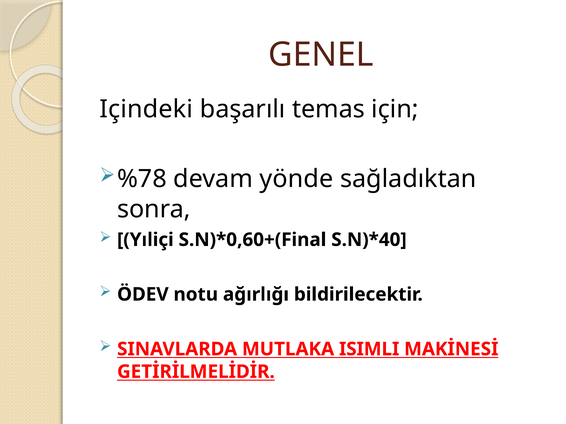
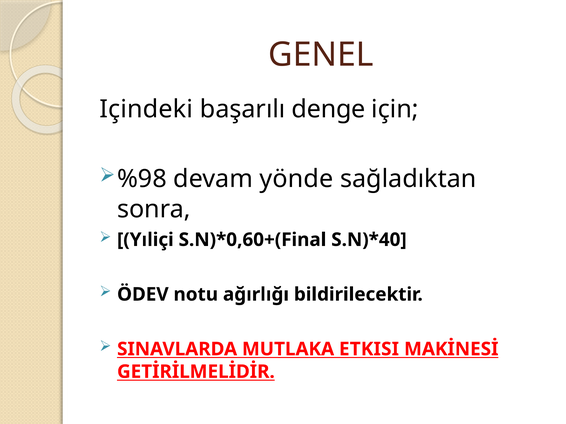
temas: temas -> denge (329, 109)
%78: %78 -> %98 (142, 179)
ISIMLI: ISIMLI -> ETKISI (369, 349)
